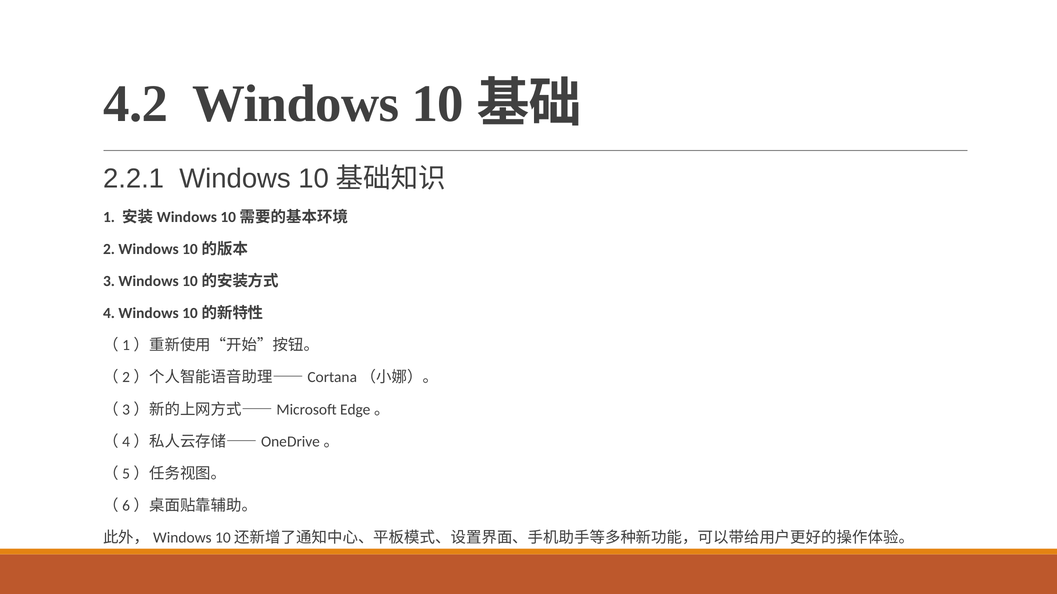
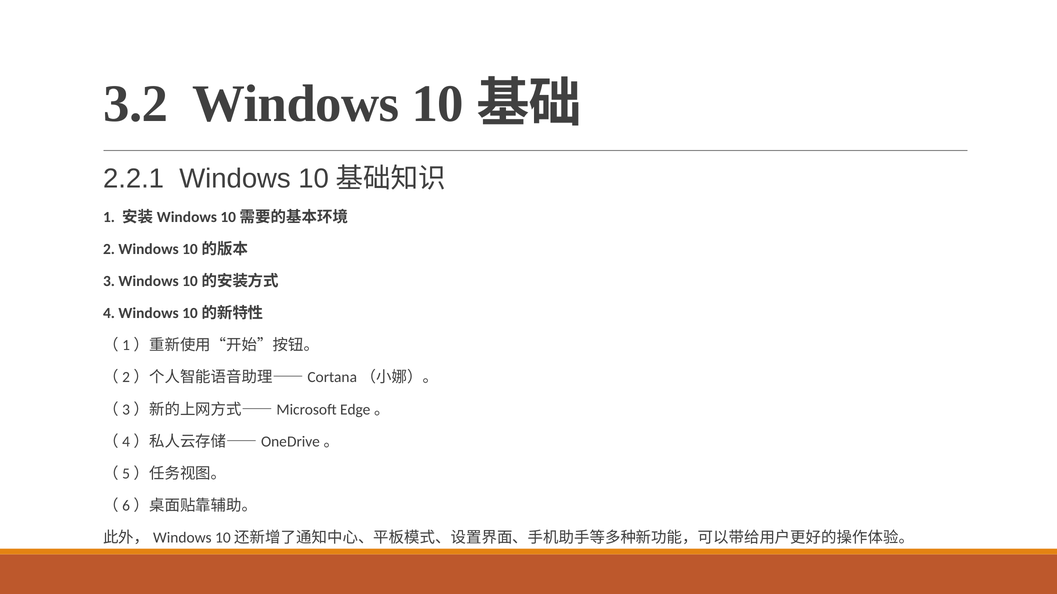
4.2: 4.2 -> 3.2 (136, 104)
